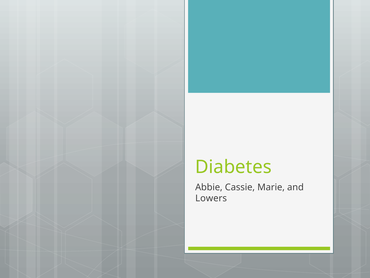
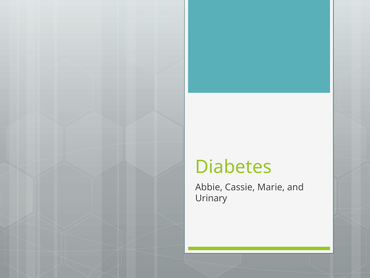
Lowers: Lowers -> Urinary (211, 198)
